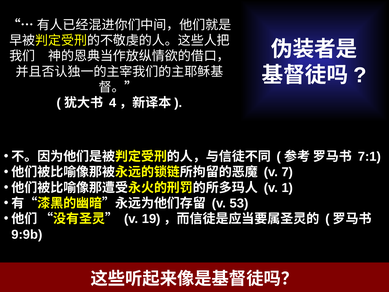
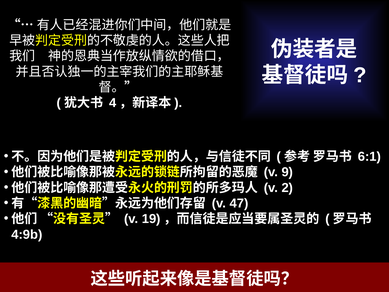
7:1: 7:1 -> 6:1 (369, 156)
7: 7 -> 9 (287, 172)
1: 1 -> 2 (287, 188)
53: 53 -> 47 (239, 203)
9:9b: 9:9b -> 4:9b (27, 234)
